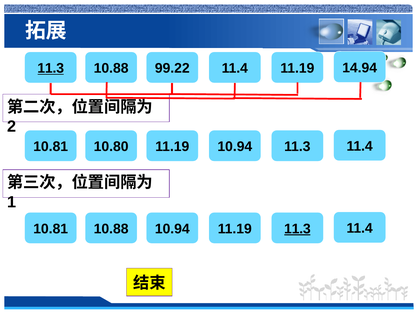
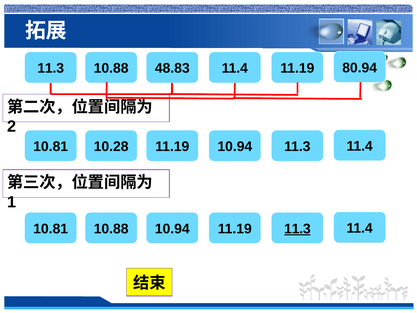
11.3 underline: present -> none (51, 68)
99.22: 99.22 -> 48.83 (172, 68)
14.94: 14.94 -> 80.94 (360, 68)
10.80: 10.80 -> 10.28 (111, 147)
